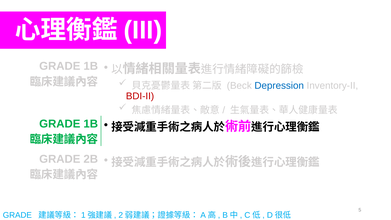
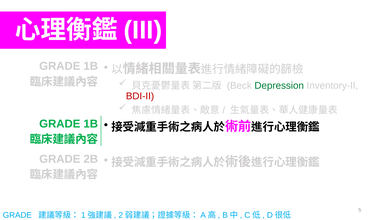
Depression colour: blue -> green (279, 86)
